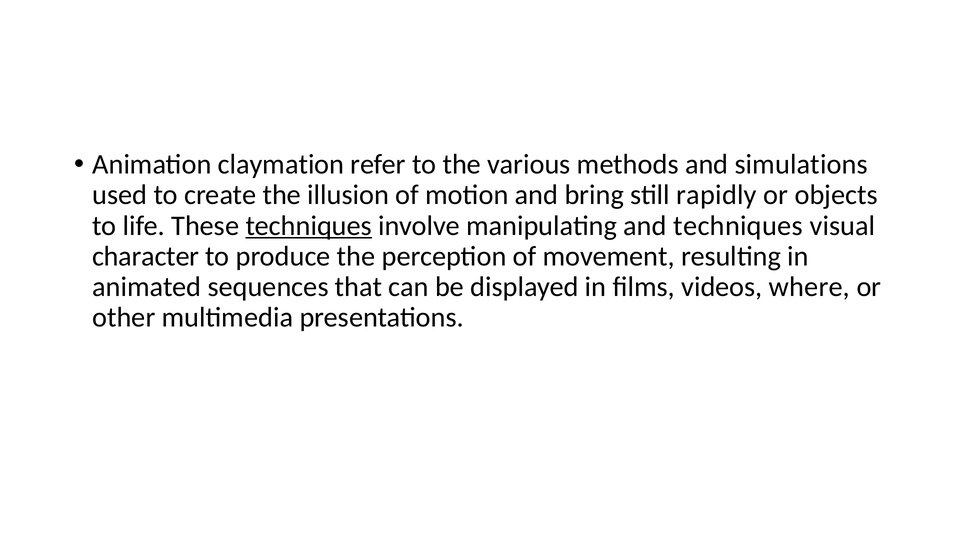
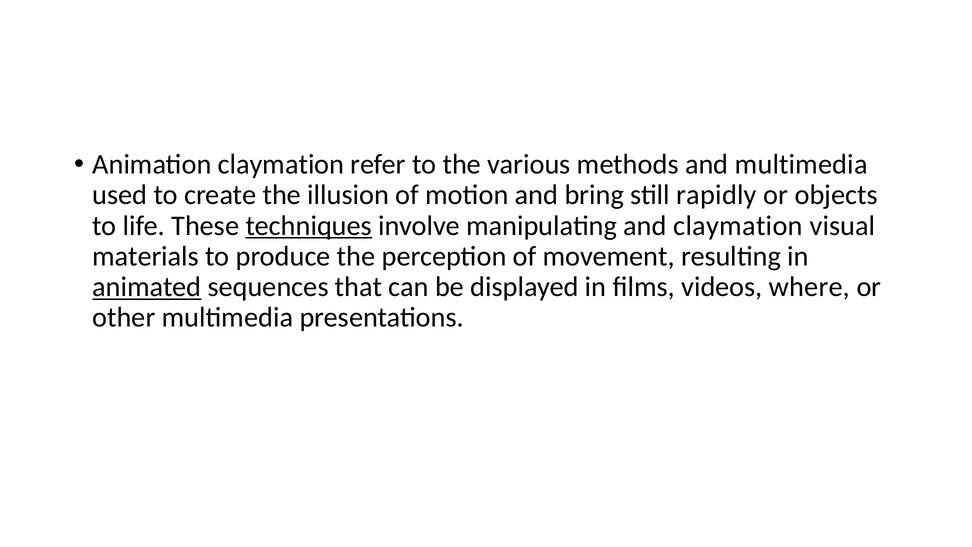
and simulations: simulations -> multimedia (801, 164)
and techniques: techniques -> claymation (738, 226)
character: character -> materials (146, 256)
animated underline: none -> present (147, 287)
